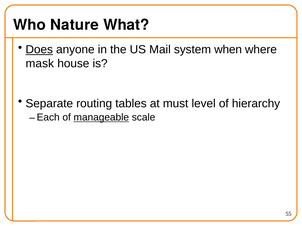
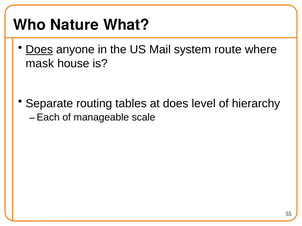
when: when -> route (228, 50)
at must: must -> does (176, 104)
manageable underline: present -> none (101, 118)
